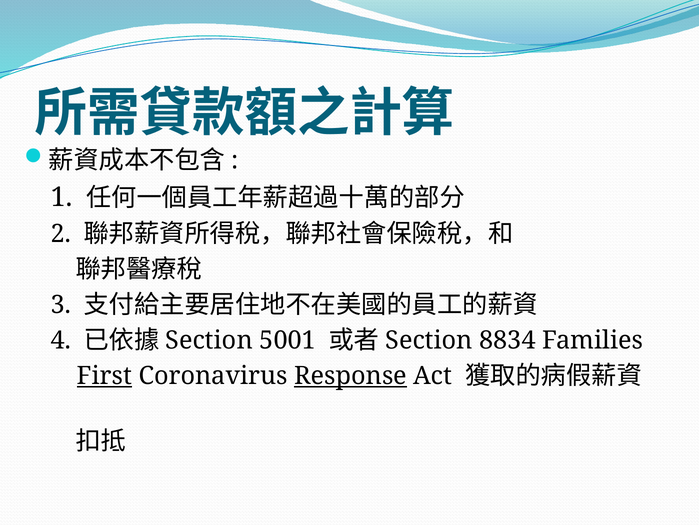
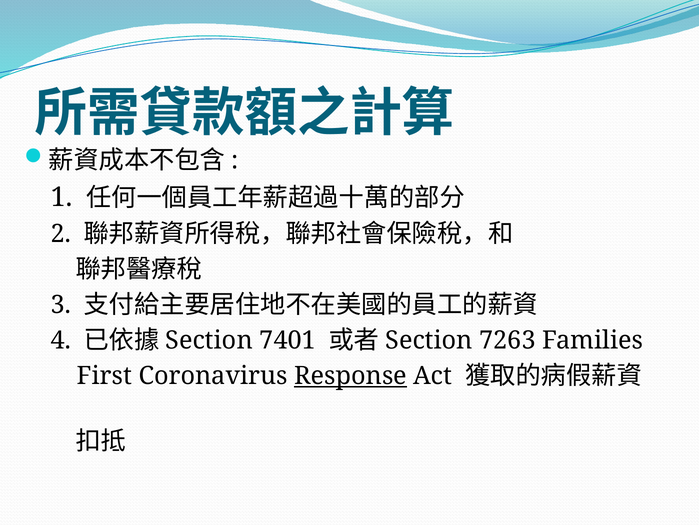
5001: 5001 -> 7401 (288, 340)
8834: 8834 -> 7263 (507, 340)
First underline: present -> none (104, 375)
